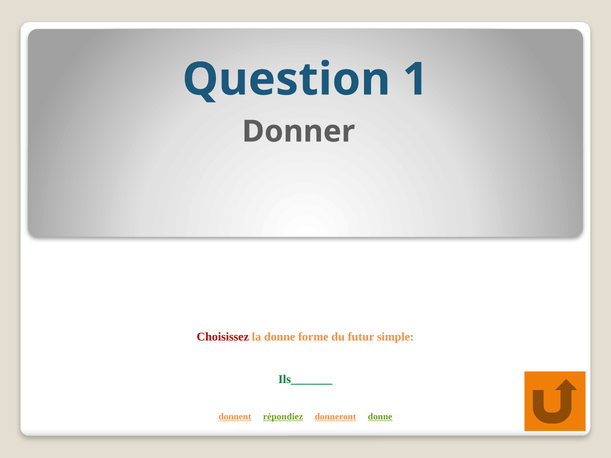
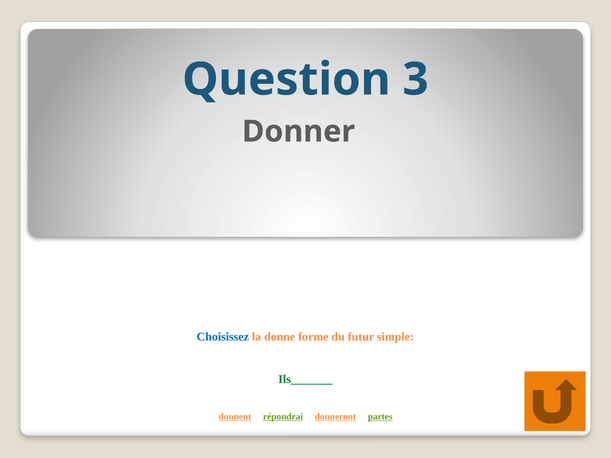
1: 1 -> 3 (415, 80)
Choisissez colour: red -> blue (223, 337)
répondiez: répondiez -> répondrai (283, 417)
donneront donne: donne -> partes (380, 417)
